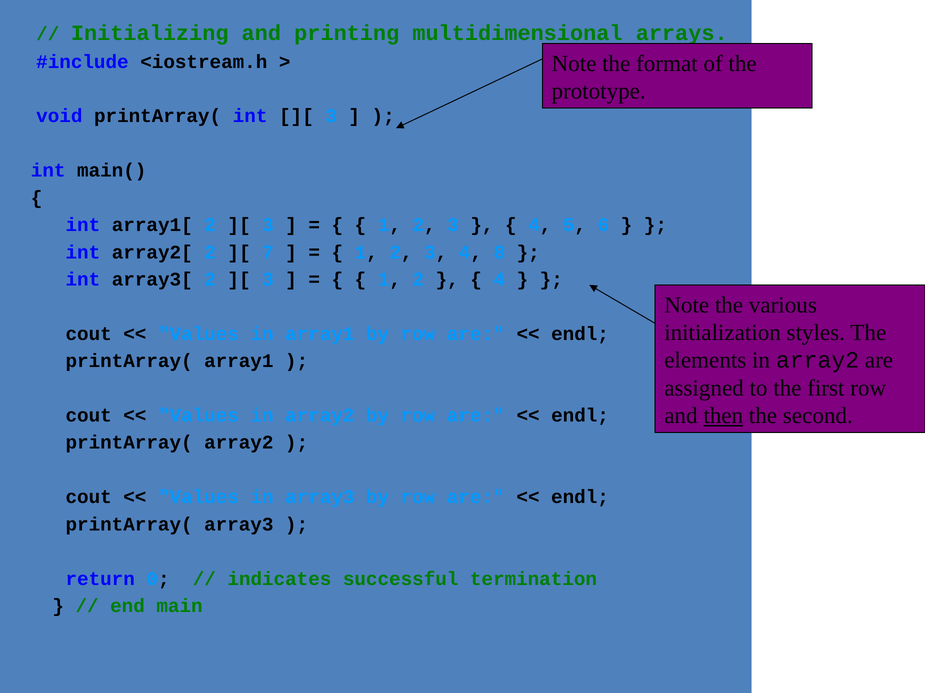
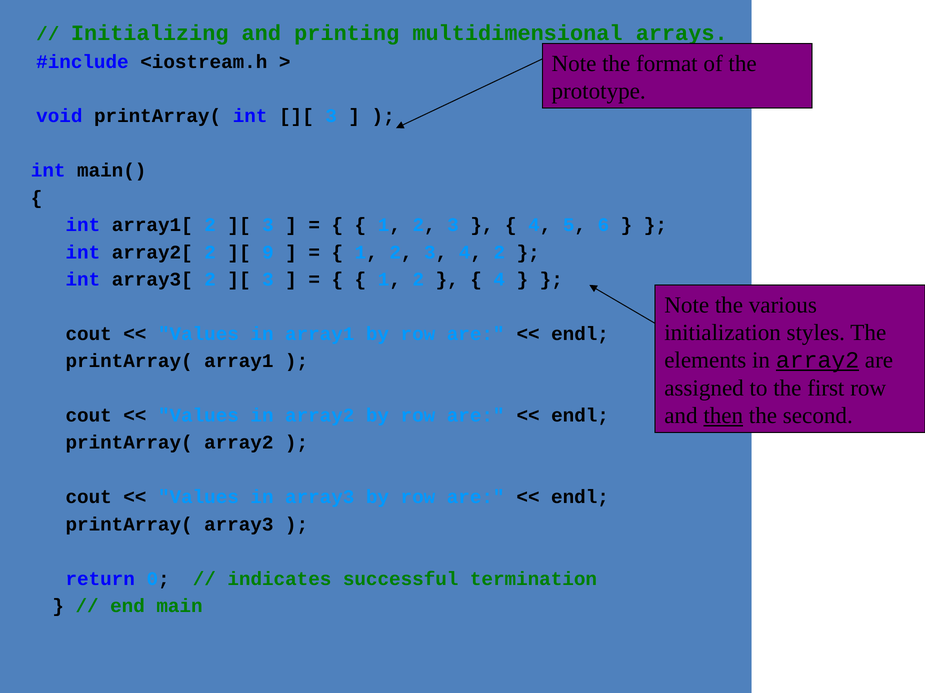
7: 7 -> 9 (268, 252)
4 8: 8 -> 2 (499, 252)
array2 underline: none -> present (818, 361)
